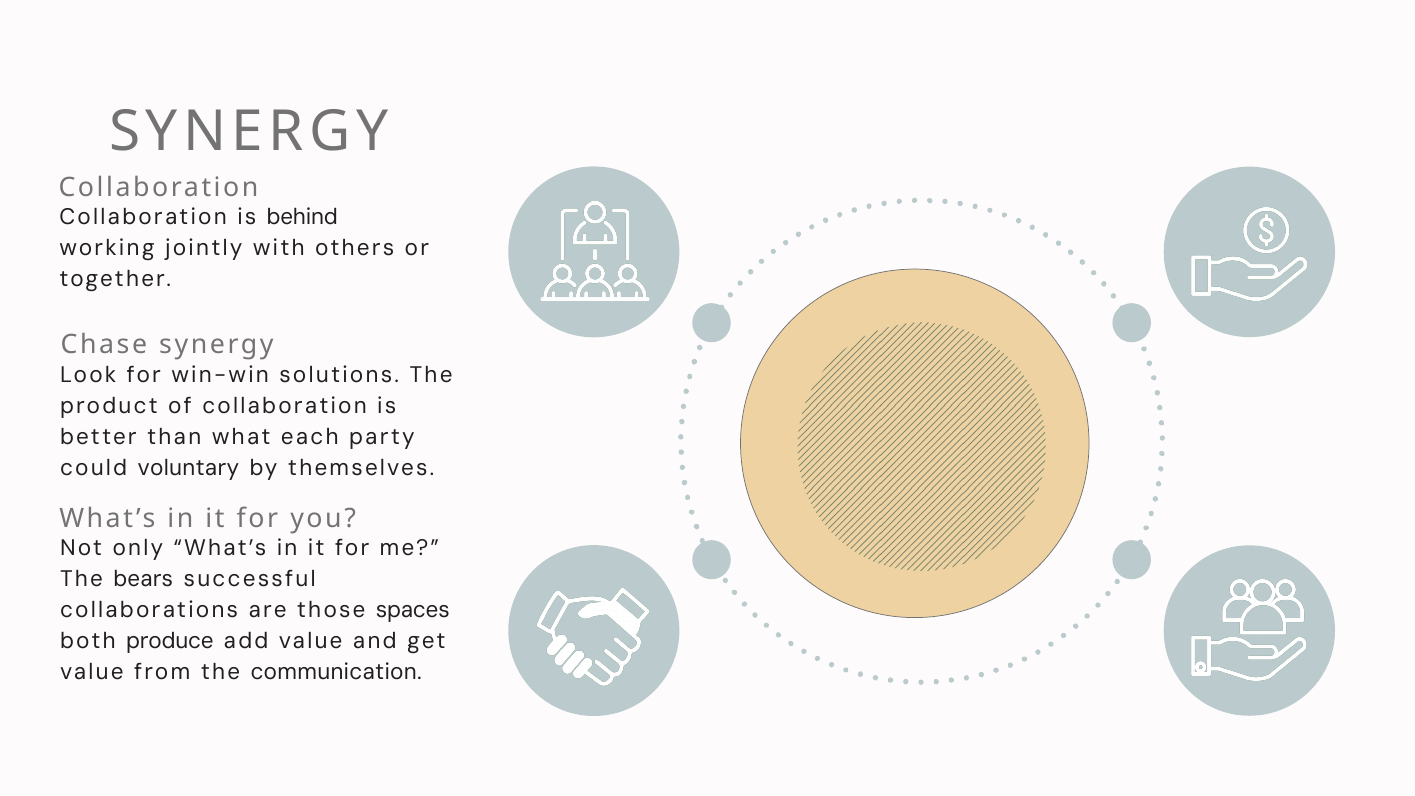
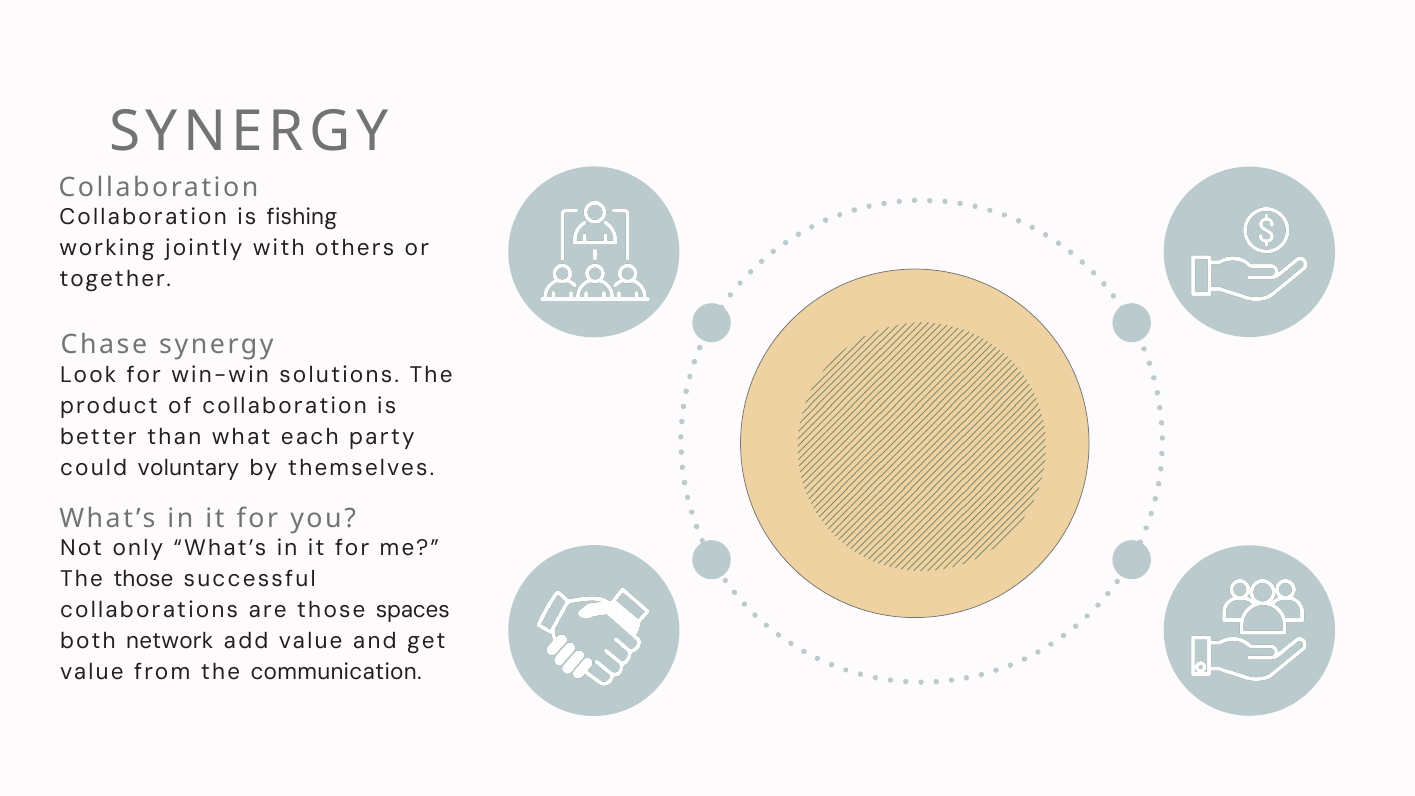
behind: behind -> fishing (302, 217)
The bears: bears -> those (143, 579)
produce: produce -> network (170, 641)
